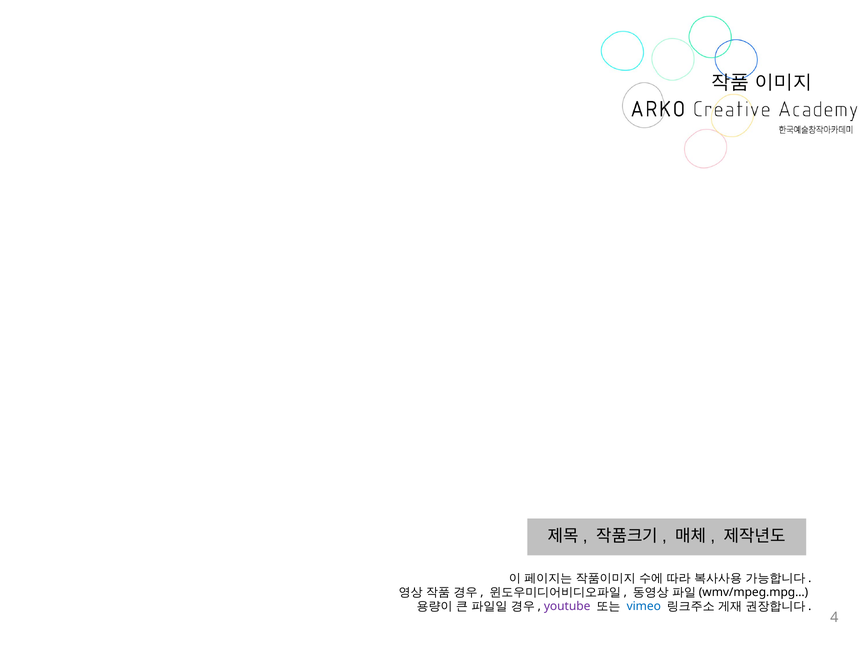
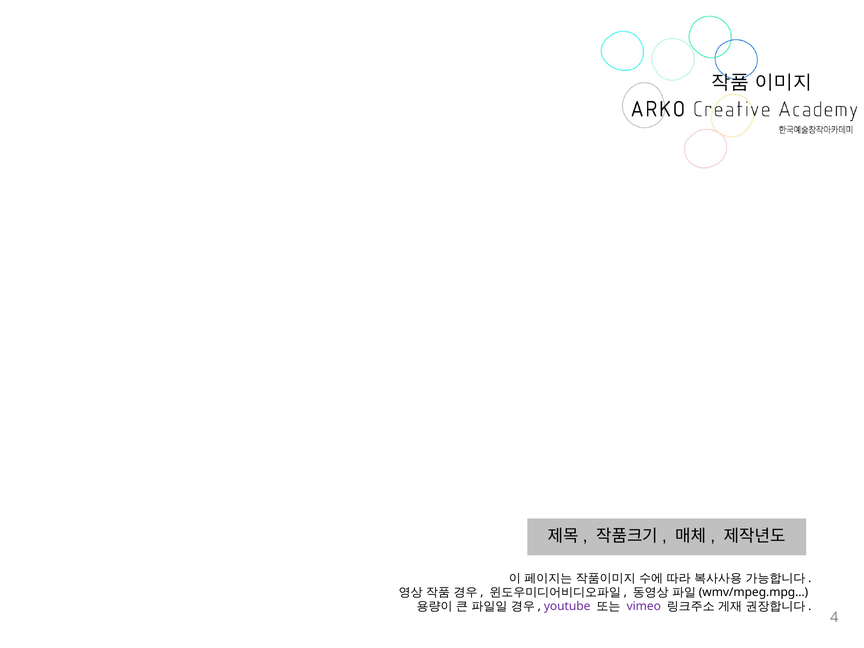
vimeo colour: blue -> purple (644, 606)
